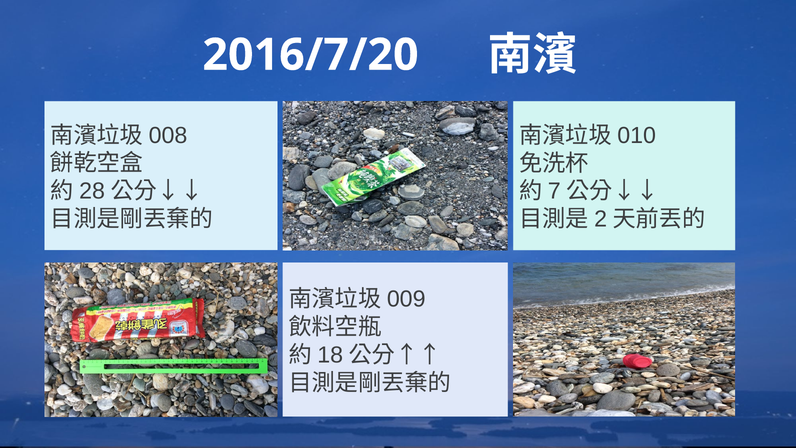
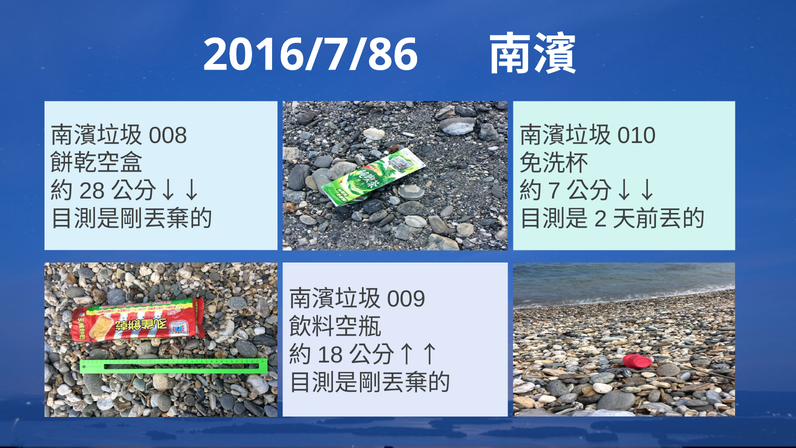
2016/7/20: 2016/7/20 -> 2016/7/86 (311, 55)
